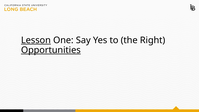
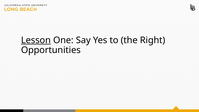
Opportunities underline: present -> none (51, 50)
